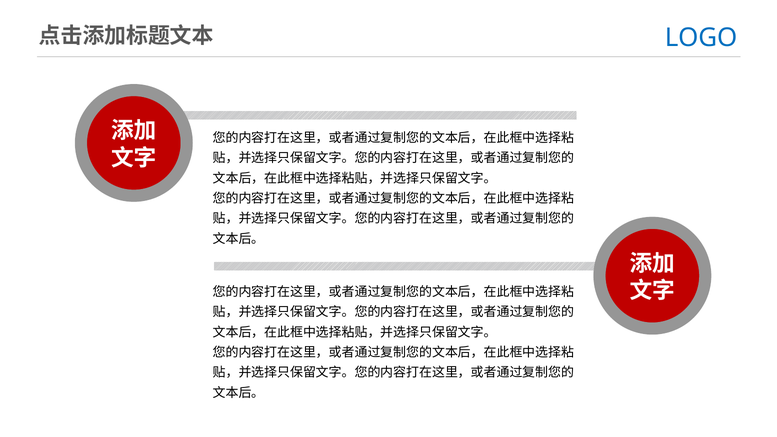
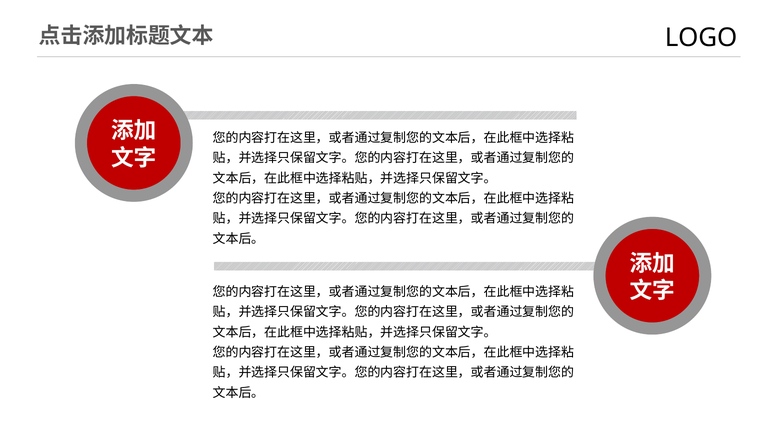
LOGO colour: blue -> black (701, 38)
